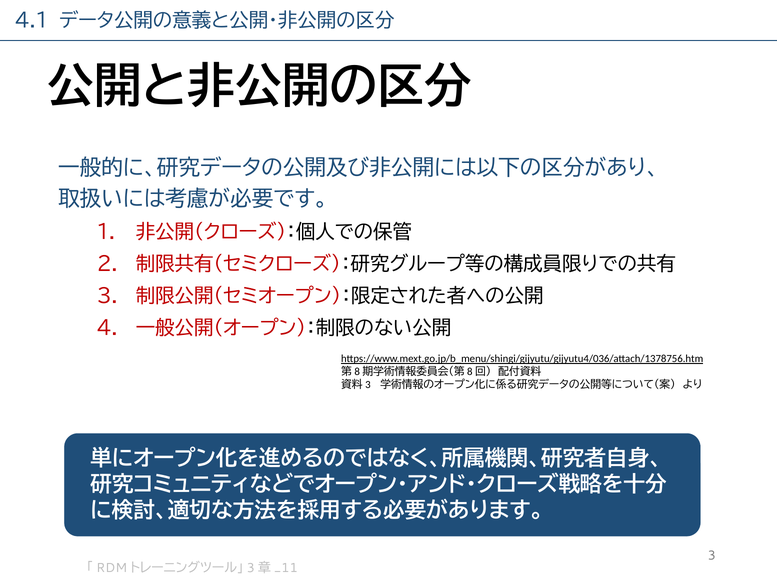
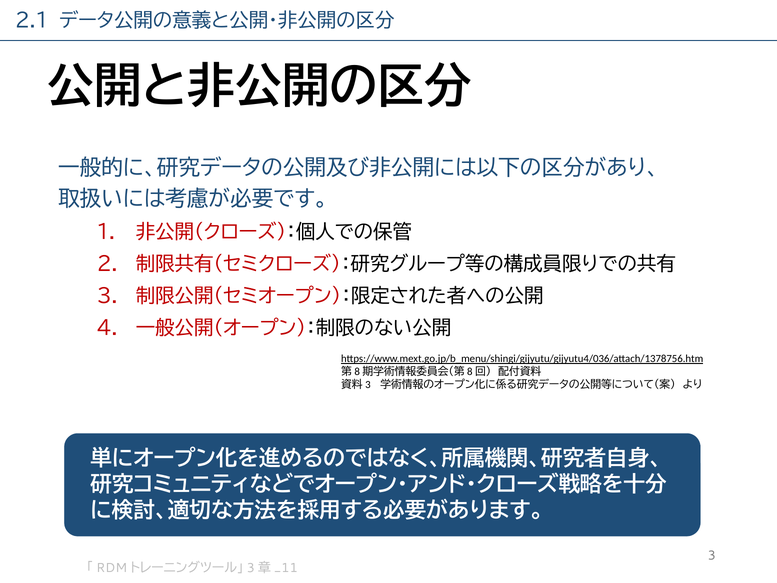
4.1: 4.1 -> 2.1 (32, 21)
